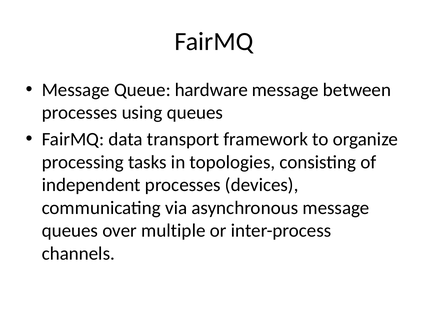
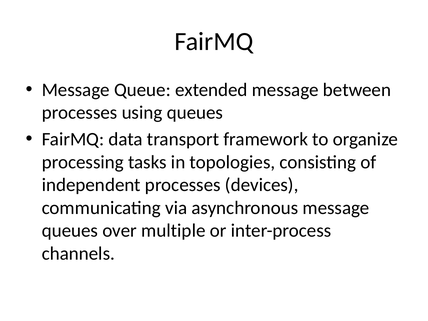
hardware: hardware -> extended (211, 90)
